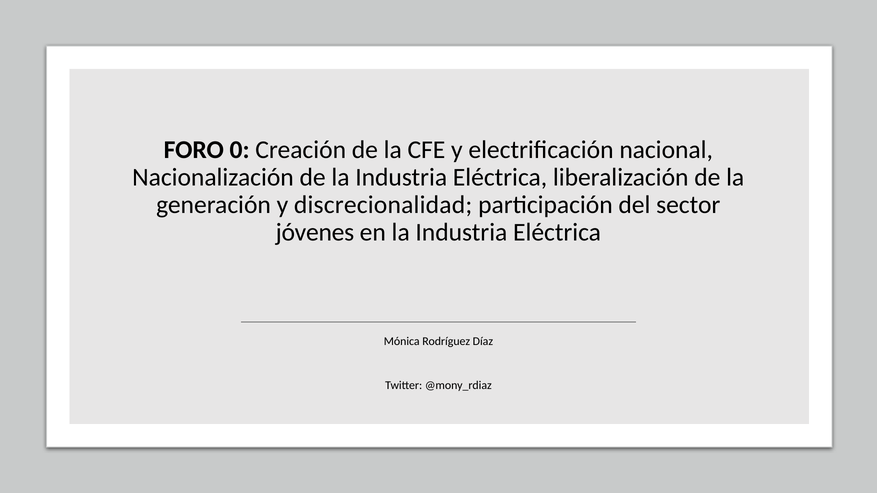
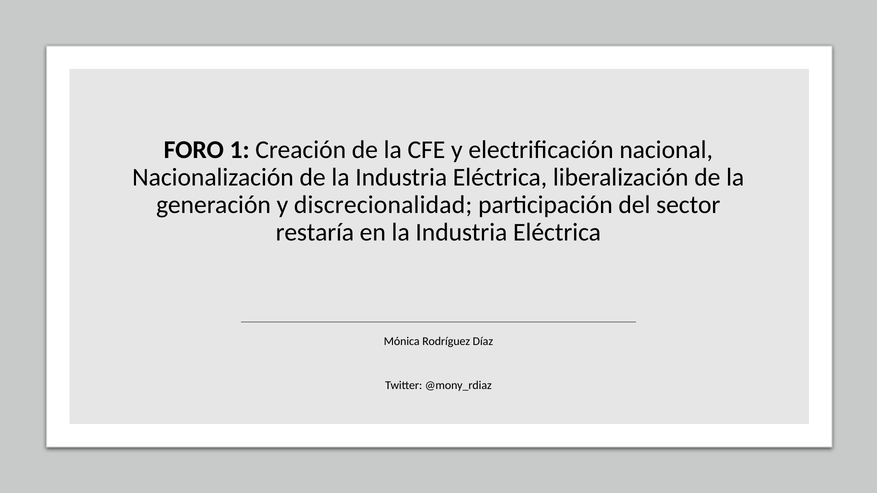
0: 0 -> 1 (240, 150)
jóvenes: jóvenes -> restaría (315, 232)
